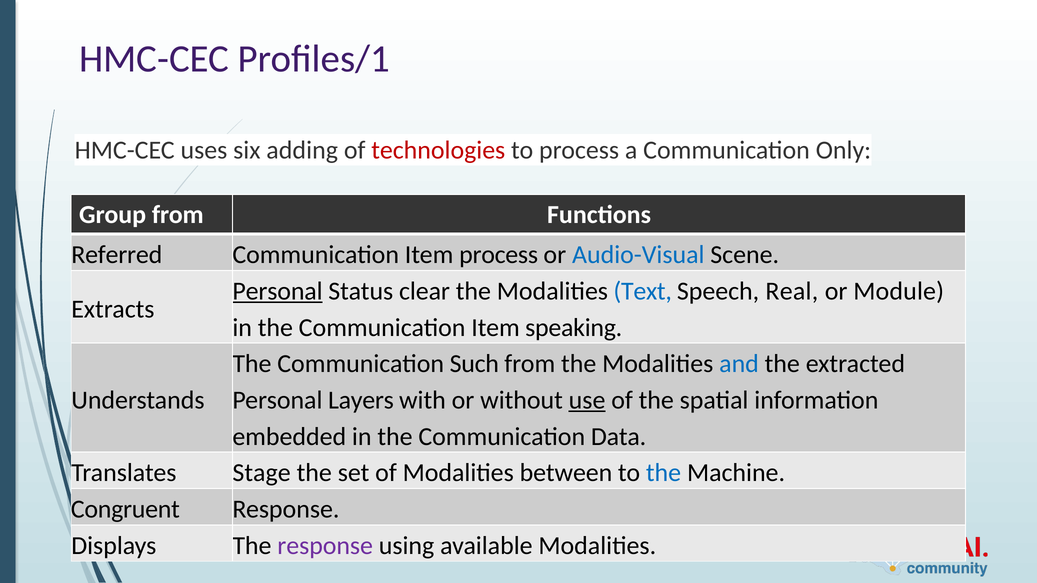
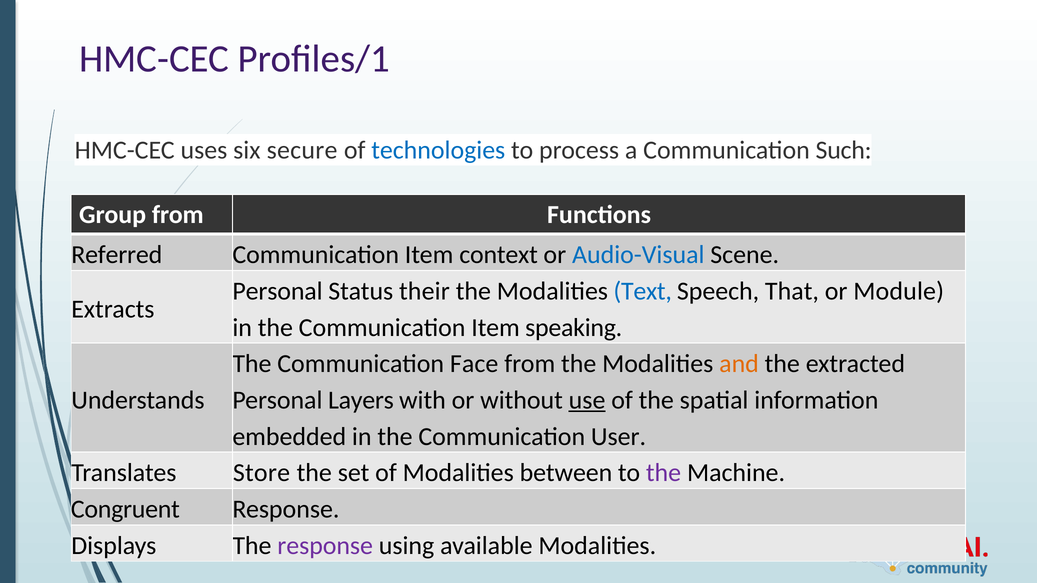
adding: adding -> secure (302, 150)
technologies colour: red -> blue (438, 150)
Only: Only -> Such (844, 150)
Item process: process -> context (499, 255)
Personal underline: present -> none (278, 291)
clear: clear -> their (424, 291)
Real: Real -> That (792, 291)
Such: Such -> Face (474, 364)
and colour: blue -> orange (739, 364)
Data: Data -> User (619, 437)
Stage: Stage -> Store (261, 473)
the colour: blue -> purple (664, 473)
